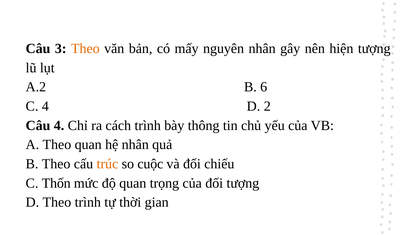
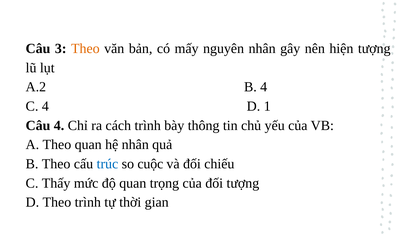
B 6: 6 -> 4 (264, 87)
2: 2 -> 1 (267, 106)
trúc colour: orange -> blue (107, 164)
Thốn: Thốn -> Thấy (56, 183)
